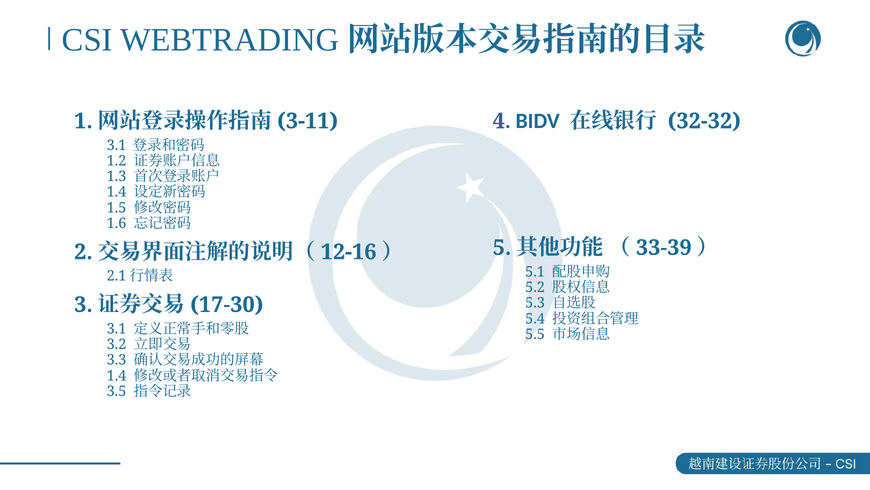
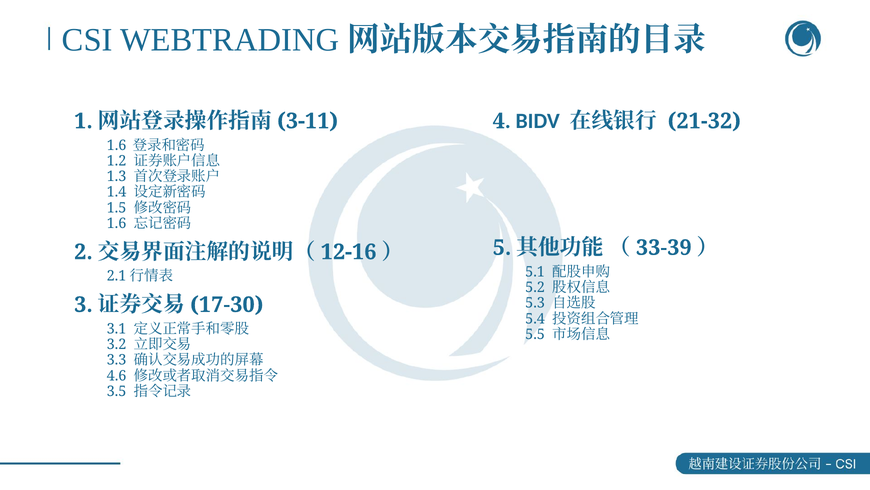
32-32: 32-32 -> 21-32 (704, 121)
3.1: 3.1 -> 1.6 (117, 145)
1.4: 1.4 -> 4.6 (117, 375)
